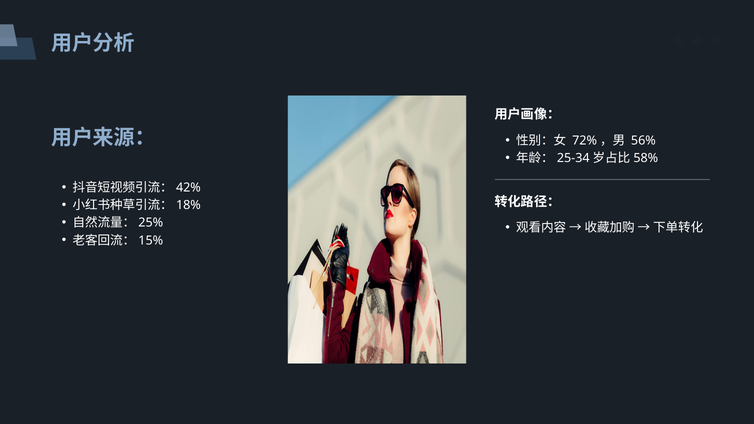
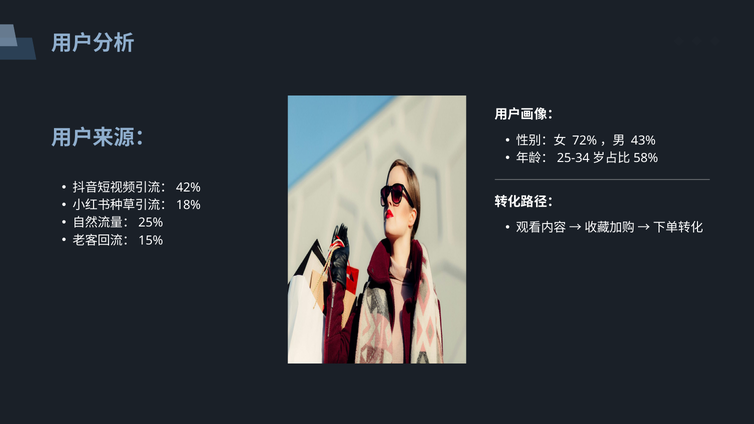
56%: 56% -> 43% (643, 141)
